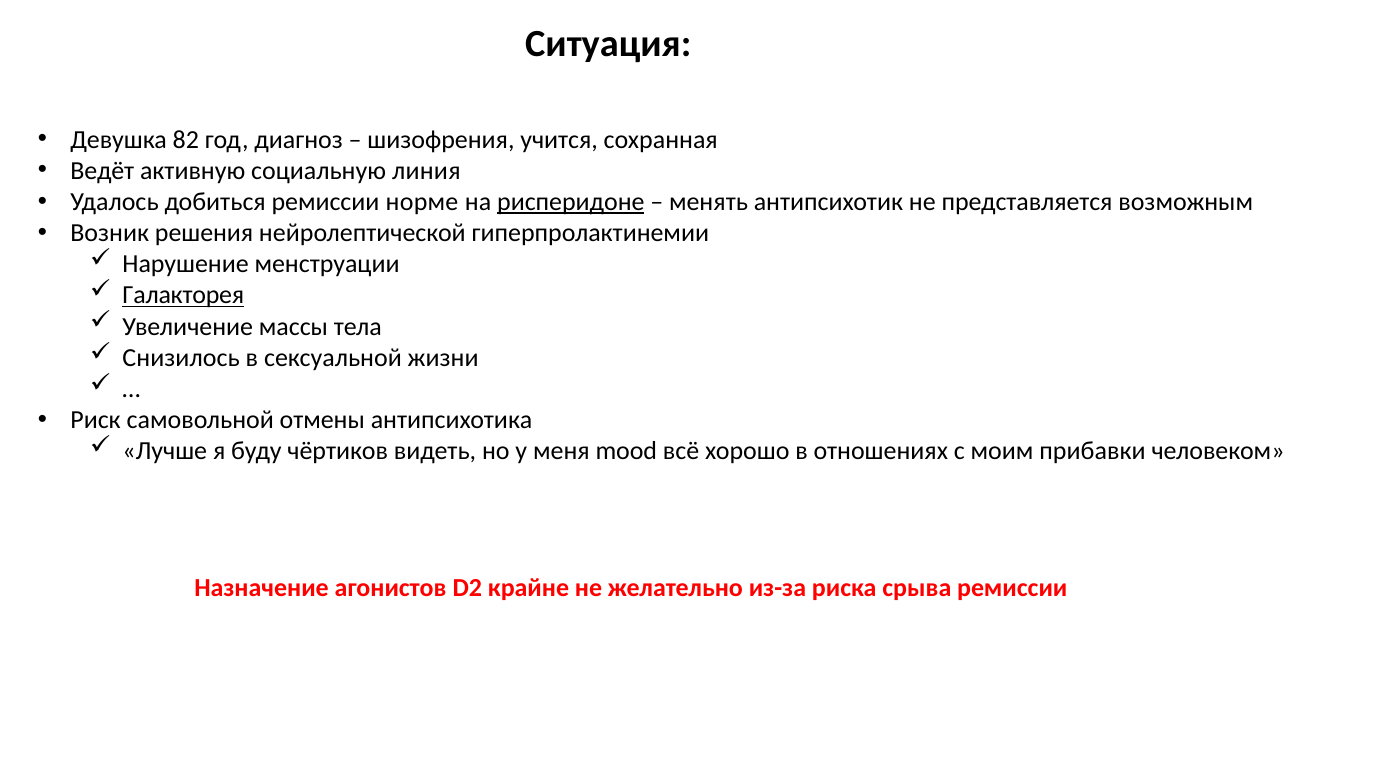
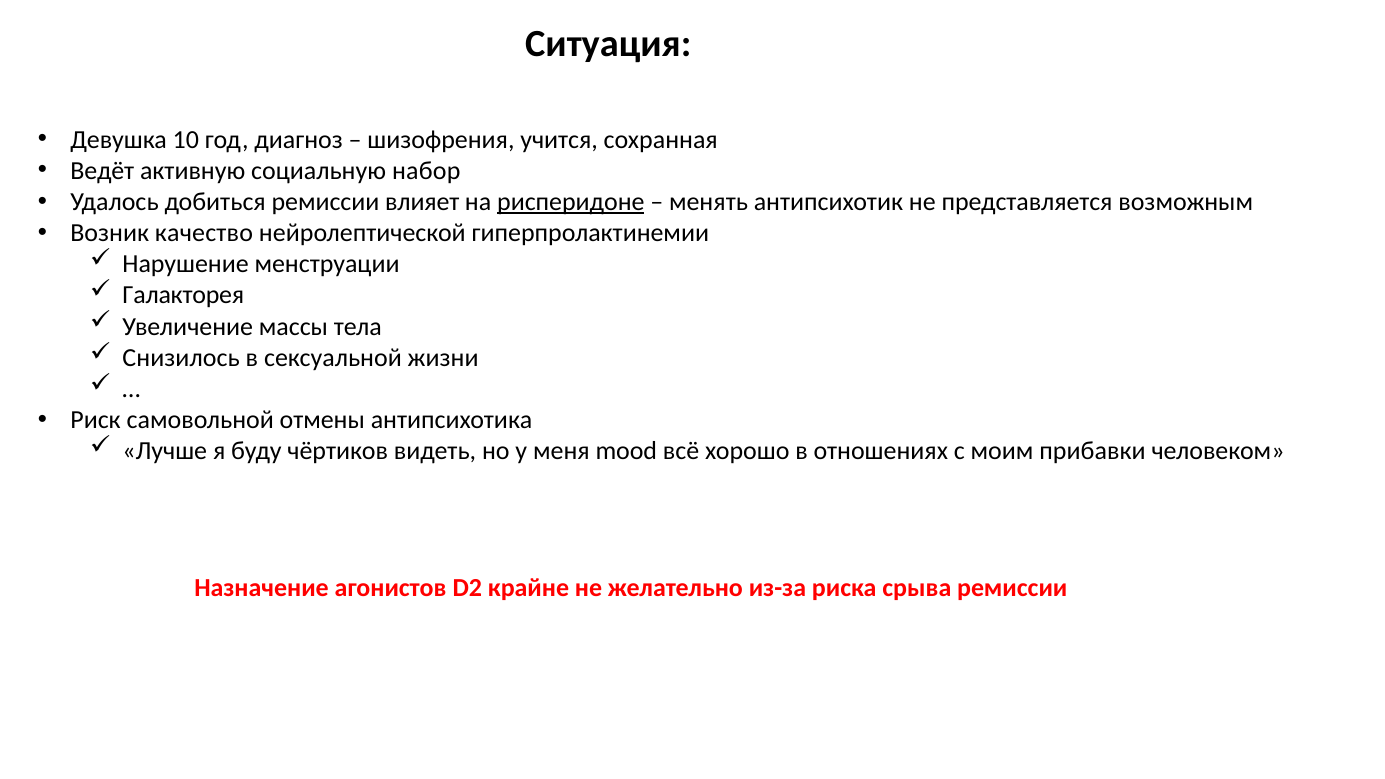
82: 82 -> 10 (186, 140)
линия: линия -> набор (426, 171)
норме: норме -> влияет (422, 202)
решения: решения -> качество (204, 233)
Галакторея underline: present -> none (183, 295)
